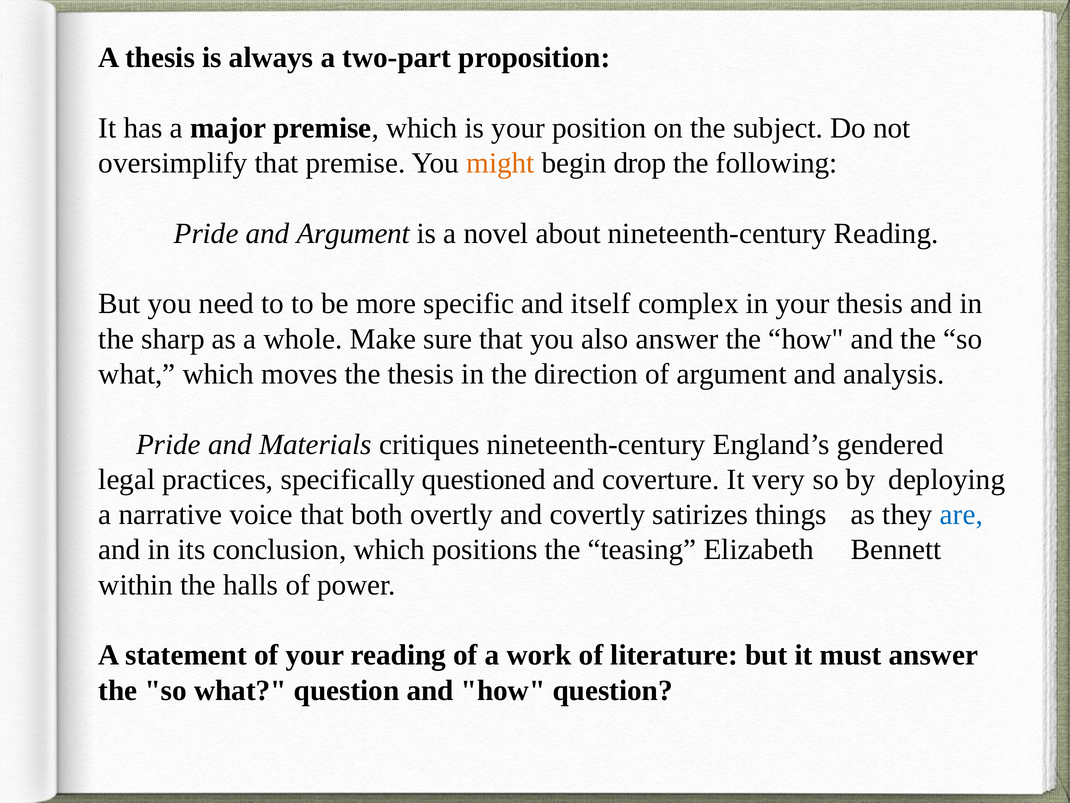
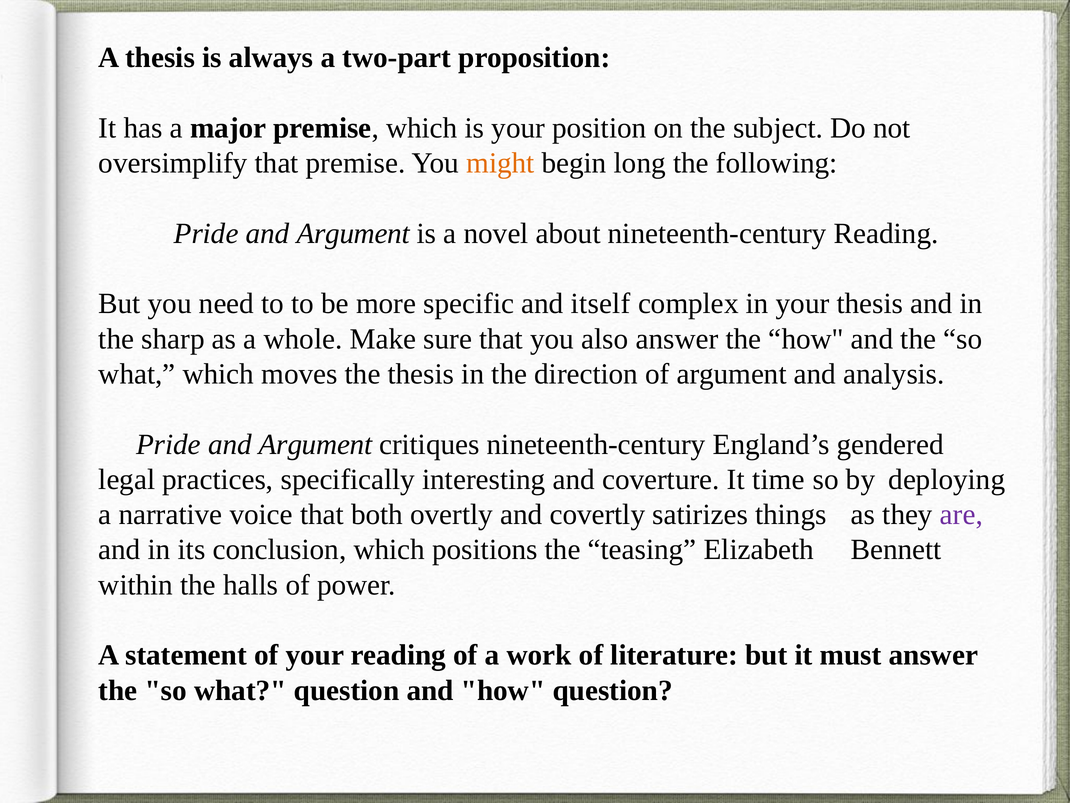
drop: drop -> long (640, 163)
Materials: Materials -> Argument (316, 444)
questioned: questioned -> interesting (484, 479)
very: very -> time (779, 479)
are colour: blue -> purple (961, 514)
